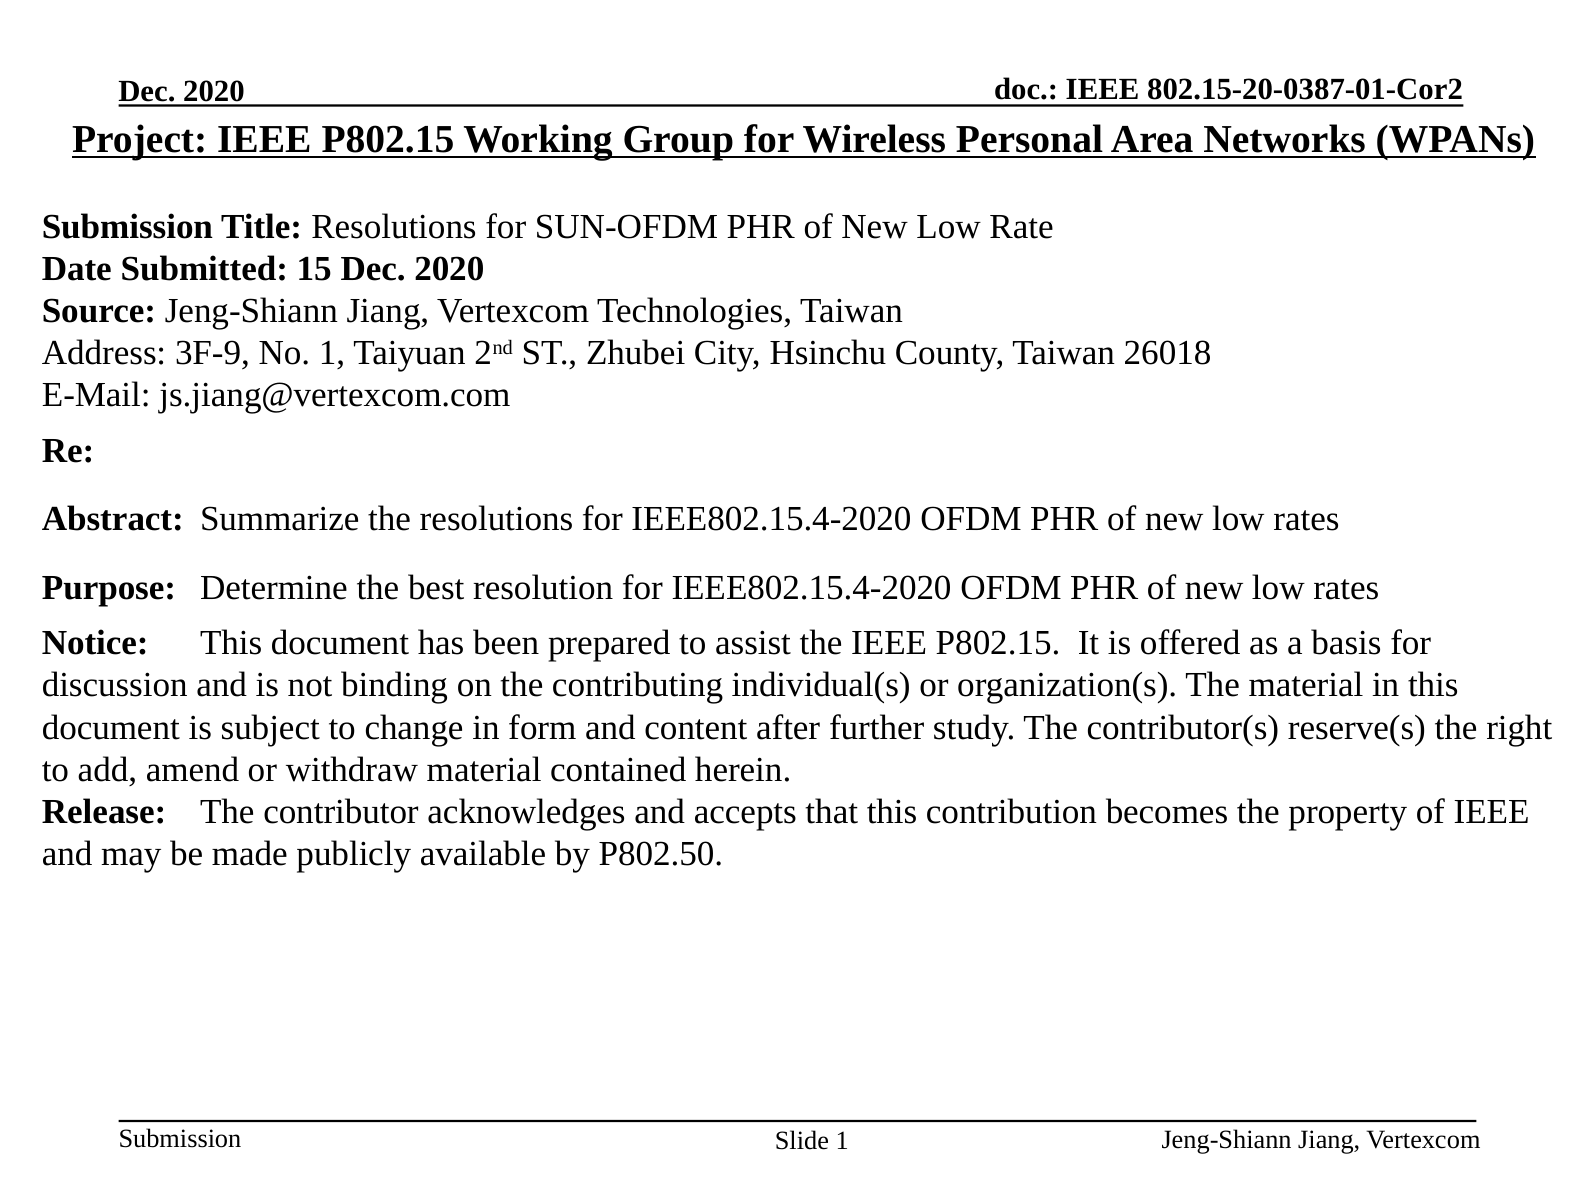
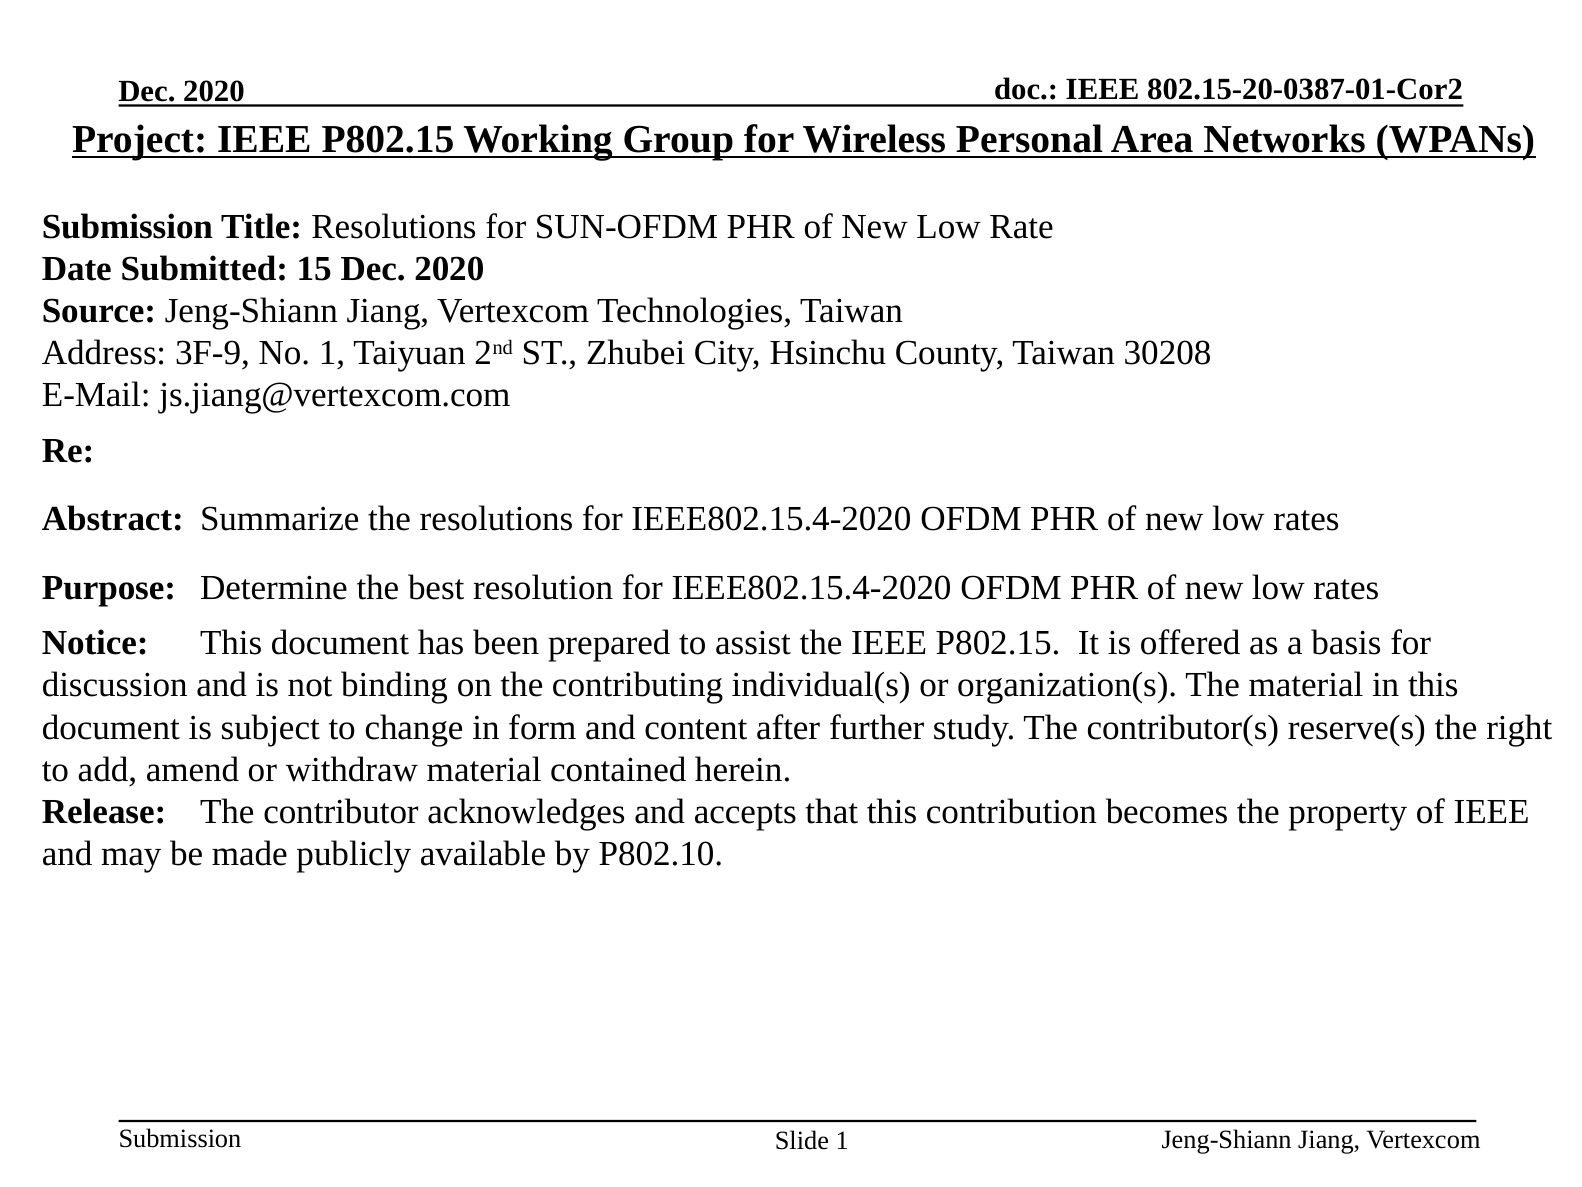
26018: 26018 -> 30208 (1168, 353)
P802.50: P802.50 -> P802.10 (661, 854)
